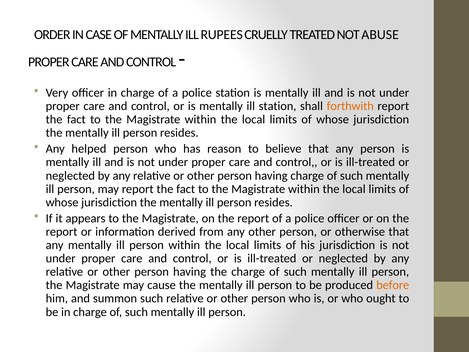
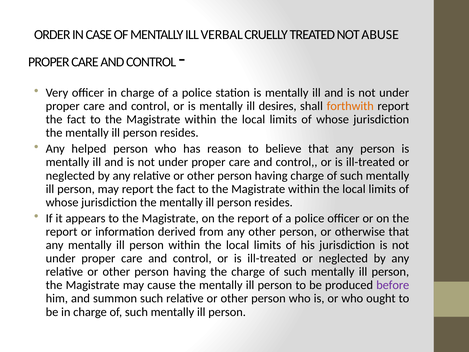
RUPEES: RUPEES -> VERBAL (222, 35)
ill station: station -> desires (278, 106)
before colour: orange -> purple (393, 285)
